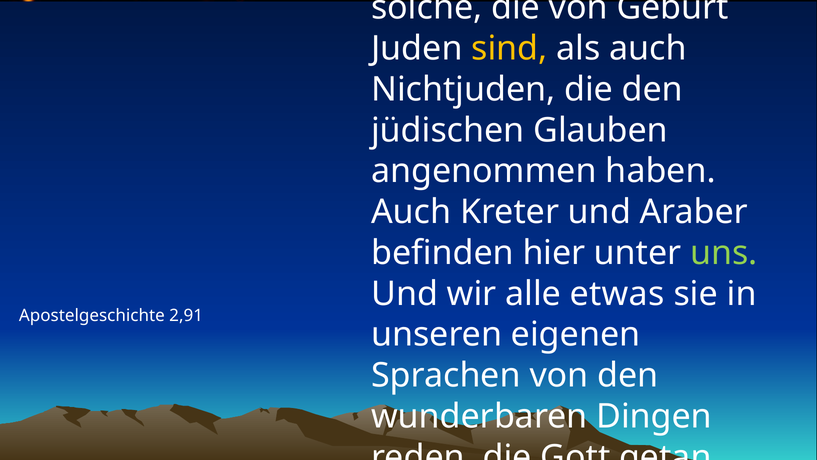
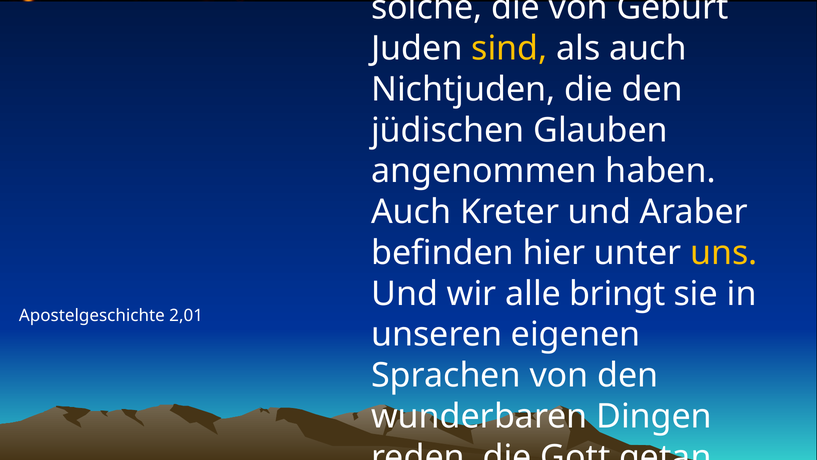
uns colour: light green -> yellow (724, 253)
etwas: etwas -> bringt (617, 294)
2,91: 2,91 -> 2,01 (186, 316)
